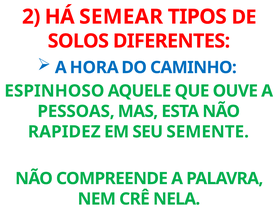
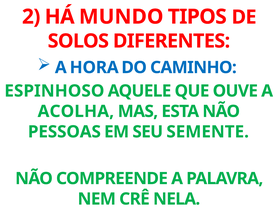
SEMEAR: SEMEAR -> MUNDO (121, 17)
PESSOAS: PESSOAS -> ACOLHA (76, 111)
RAPIDEZ: RAPIDEZ -> PESSOAS (64, 132)
